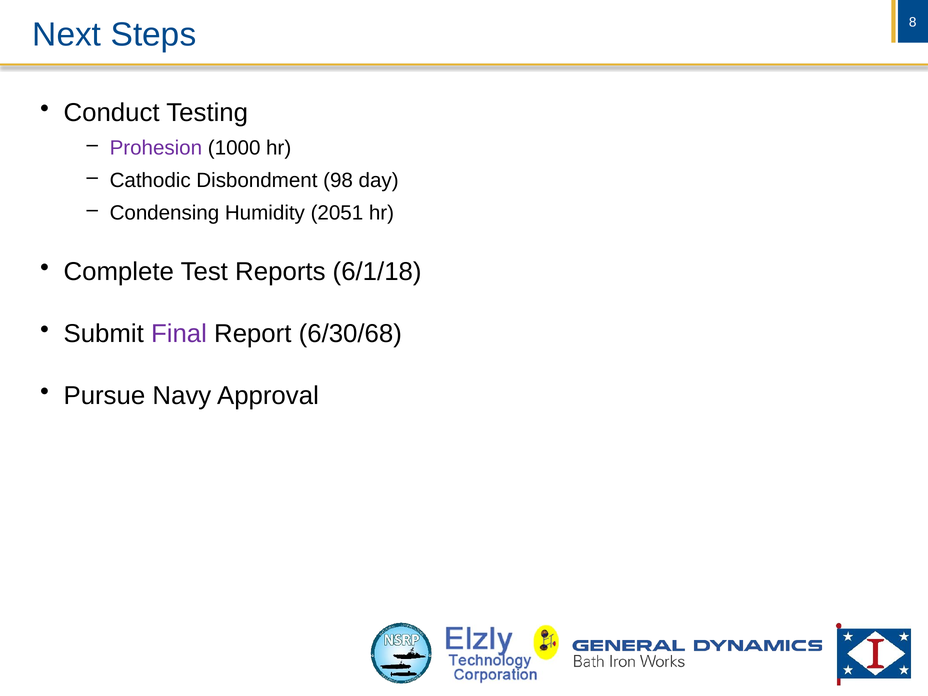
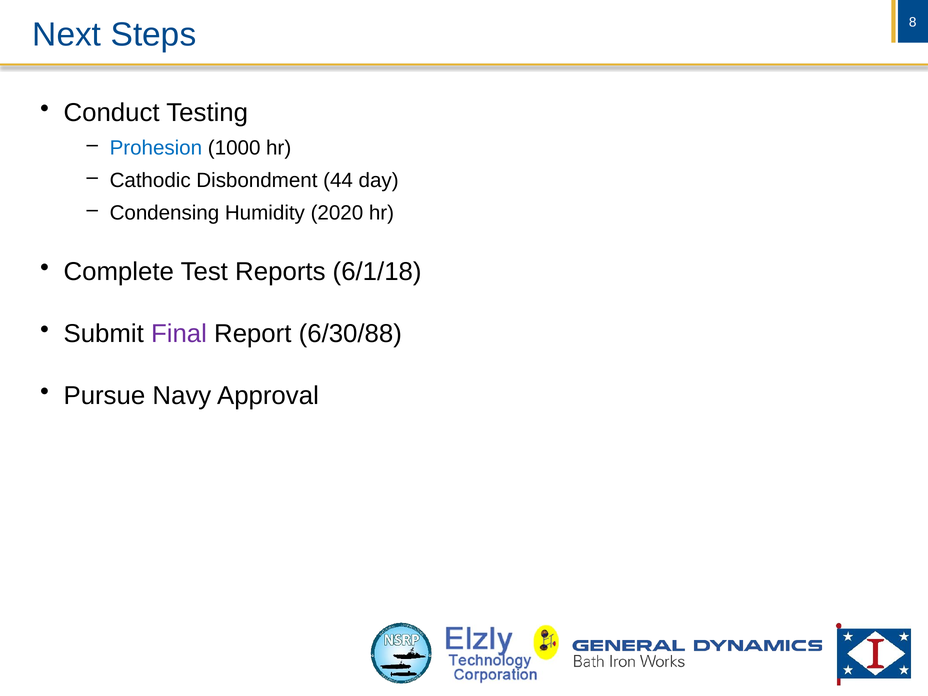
Prohesion colour: purple -> blue (156, 148)
98: 98 -> 44 (338, 180)
2051: 2051 -> 2020 (337, 213)
6/30/68: 6/30/68 -> 6/30/88 (350, 334)
